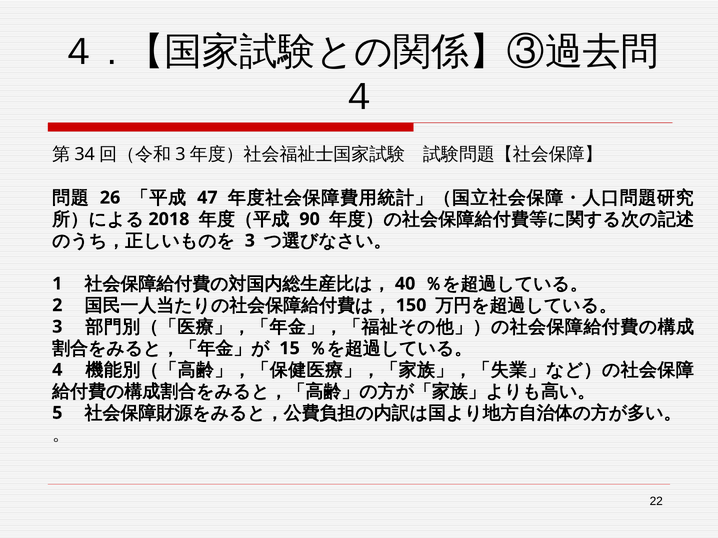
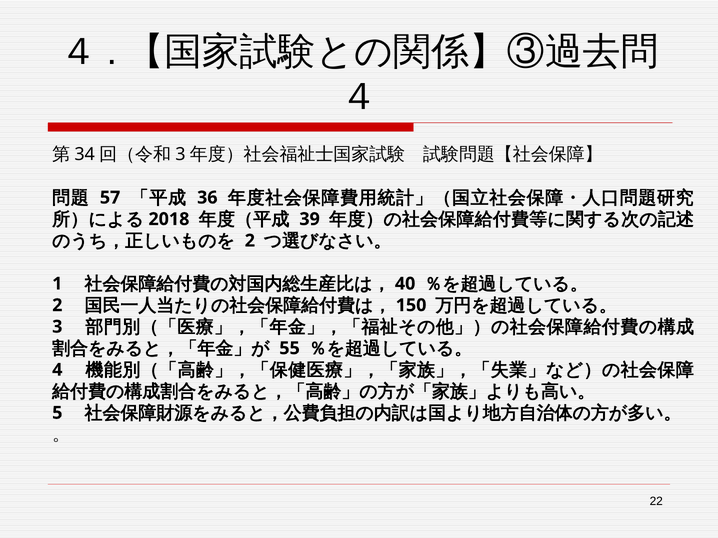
26: 26 -> 57 (110, 198)
47: 47 -> 36 (207, 198)
90: 90 -> 39 (310, 219)
3: 3 -> 2 (250, 241)
15: 15 -> 55 (290, 349)
